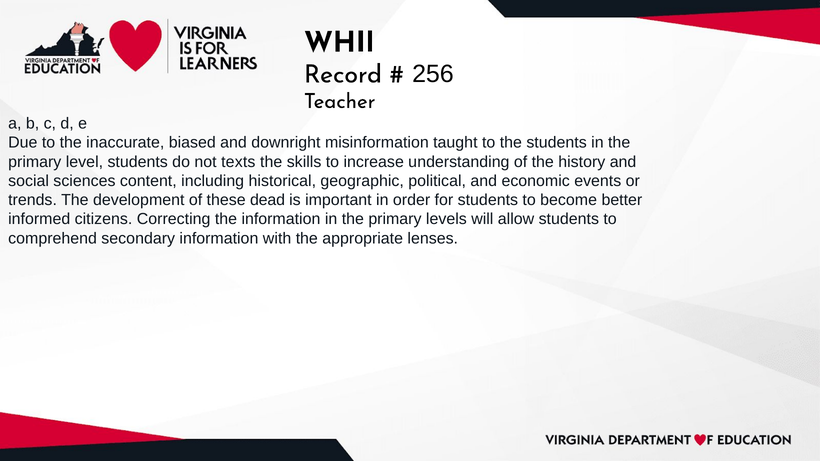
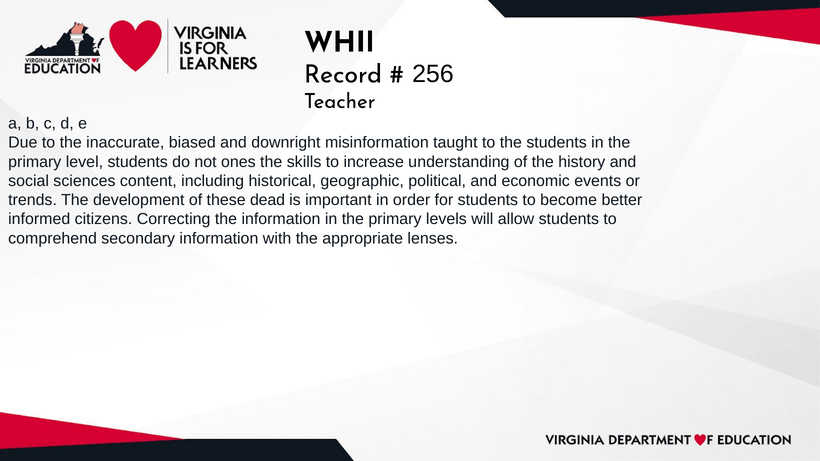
texts: texts -> ones (238, 162)
